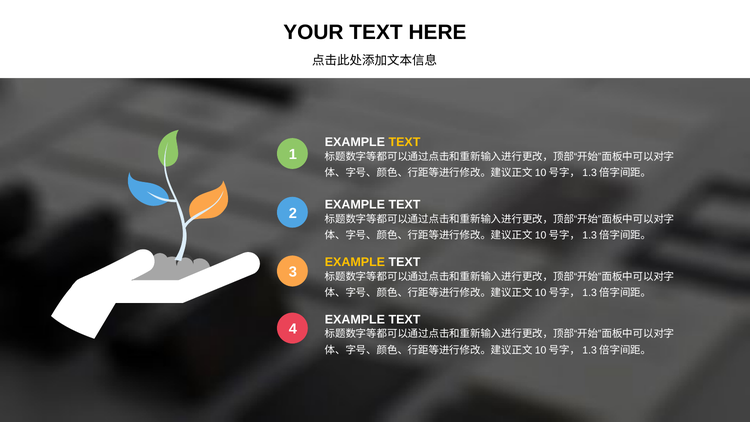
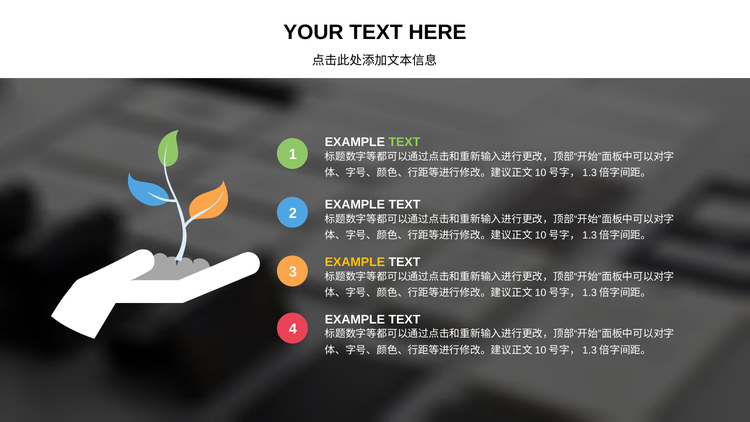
TEXT colour: yellow -> light green (404, 142)
